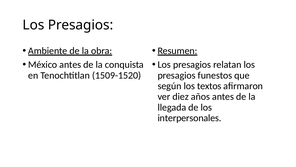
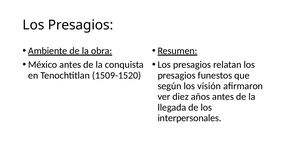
textos: textos -> visión (209, 86)
